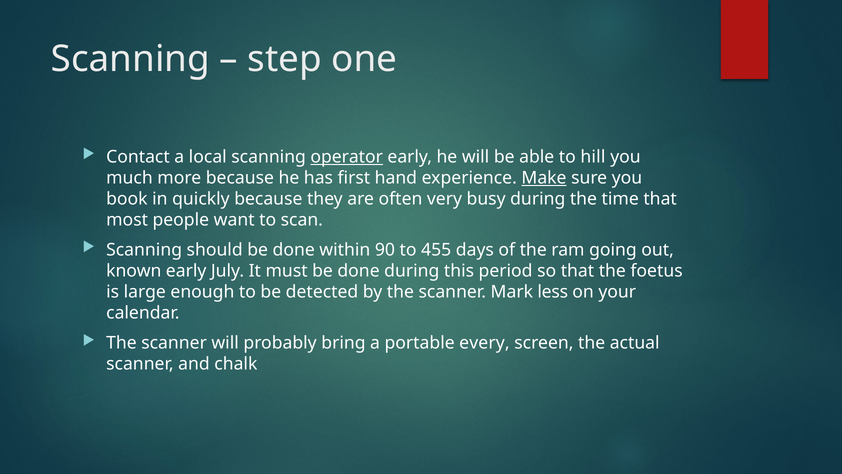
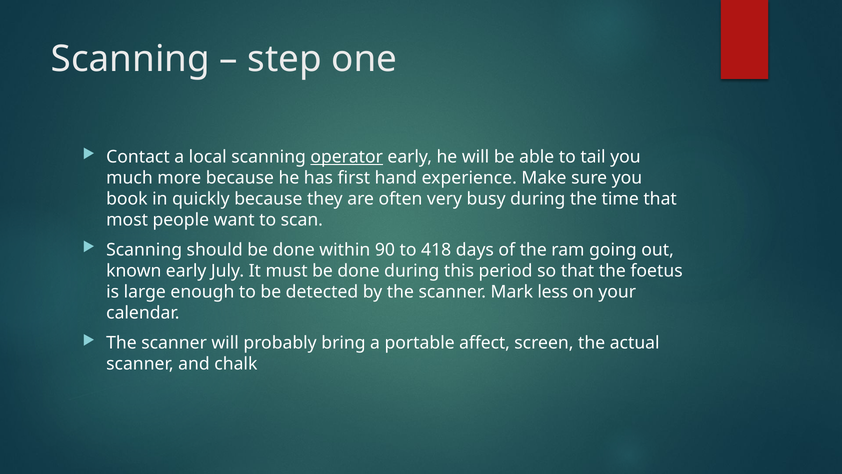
hill: hill -> tail (593, 157)
Make underline: present -> none (544, 178)
455: 455 -> 418 (436, 250)
every: every -> affect (485, 343)
